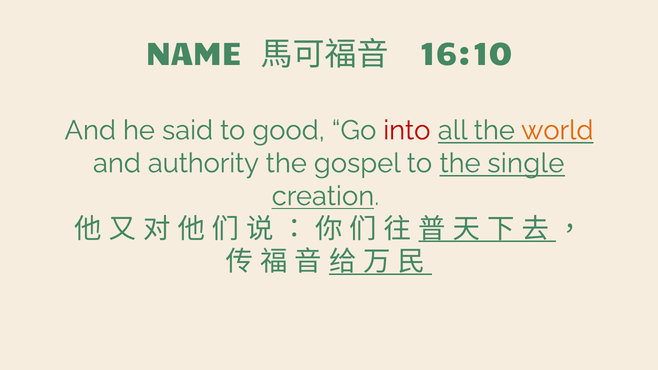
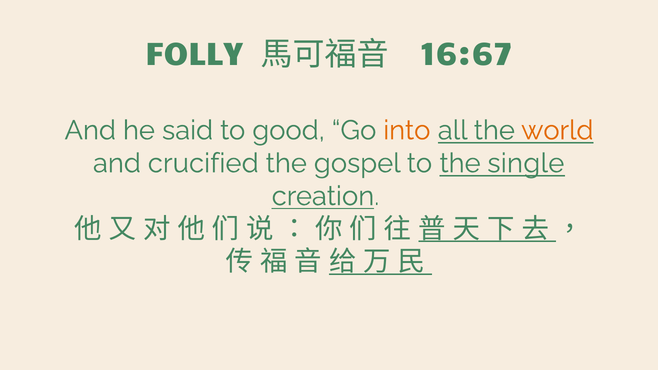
NAME: NAME -> FOLLY (194, 55)
16:10: 16:10 -> 16:67 (466, 55)
into colour: red -> orange (407, 130)
authority: authority -> crucified (203, 163)
